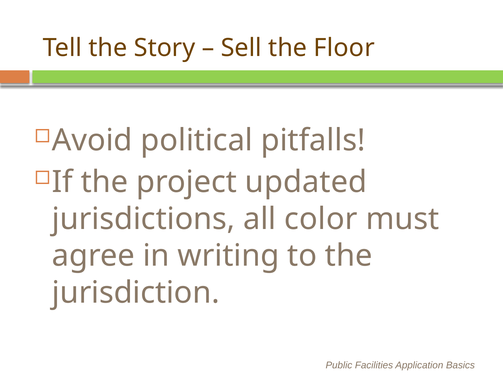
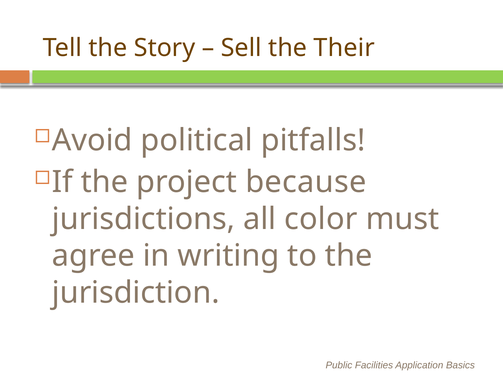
Floor: Floor -> Their (344, 48)
updated: updated -> because (306, 182)
